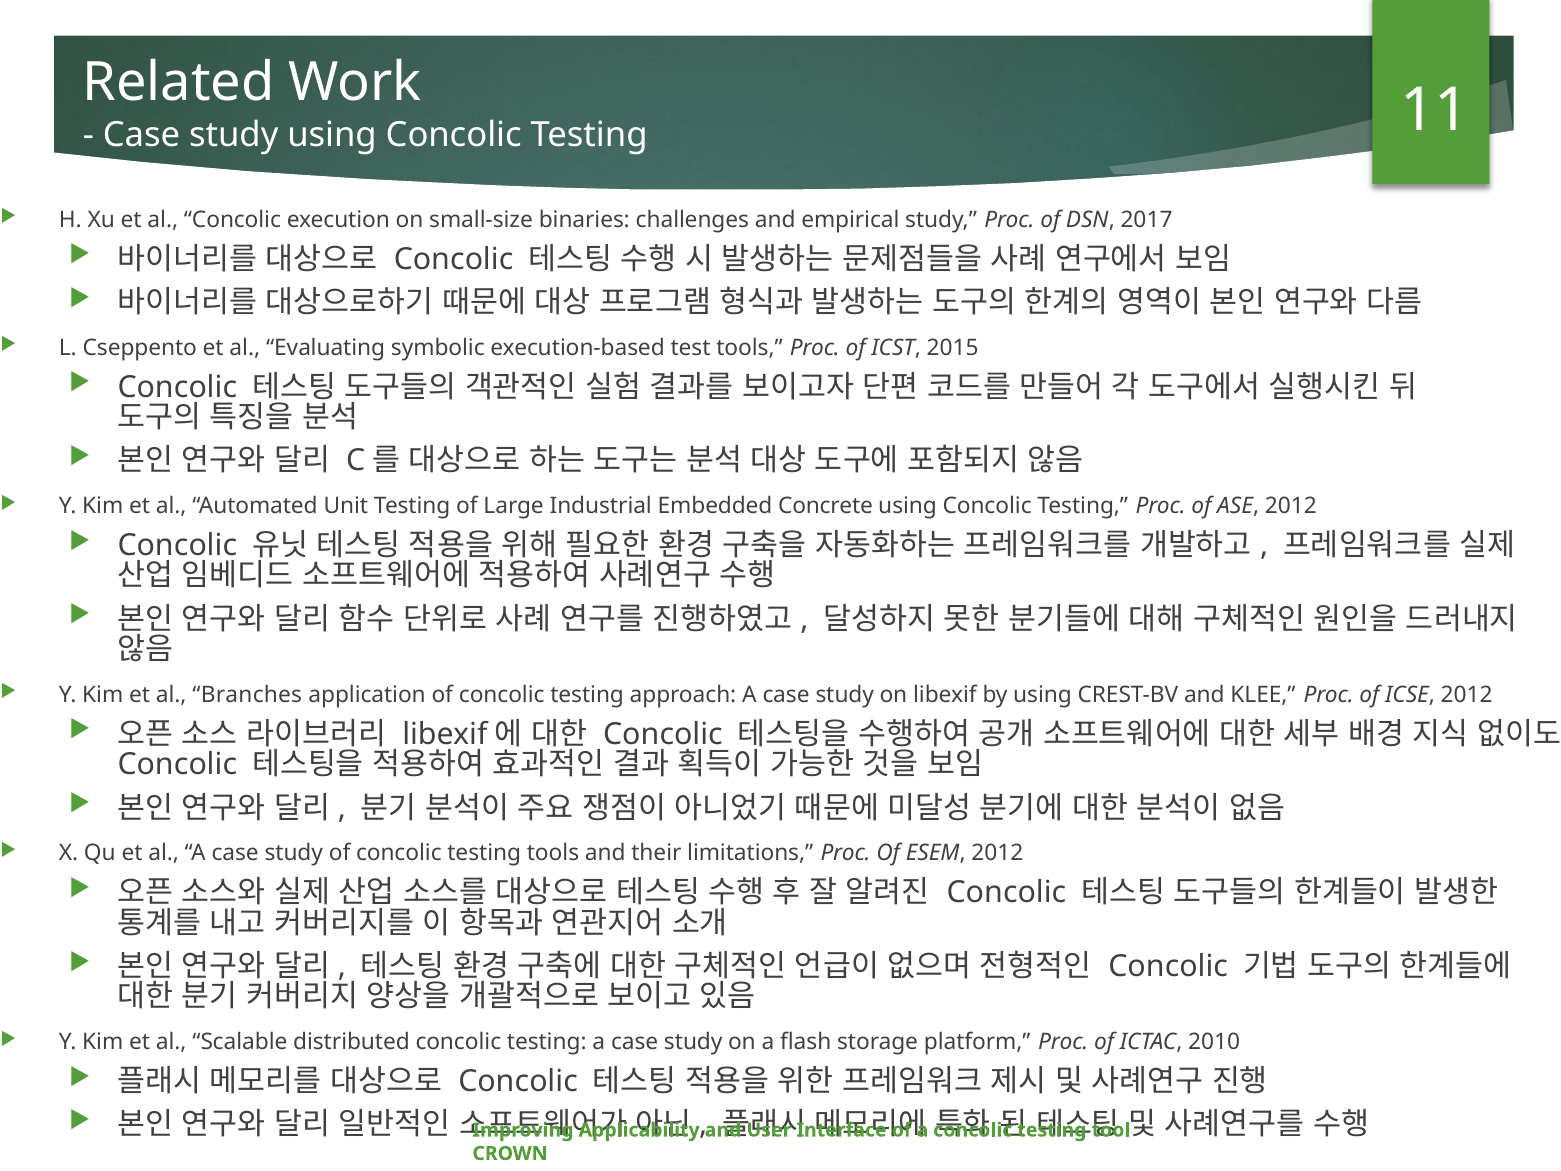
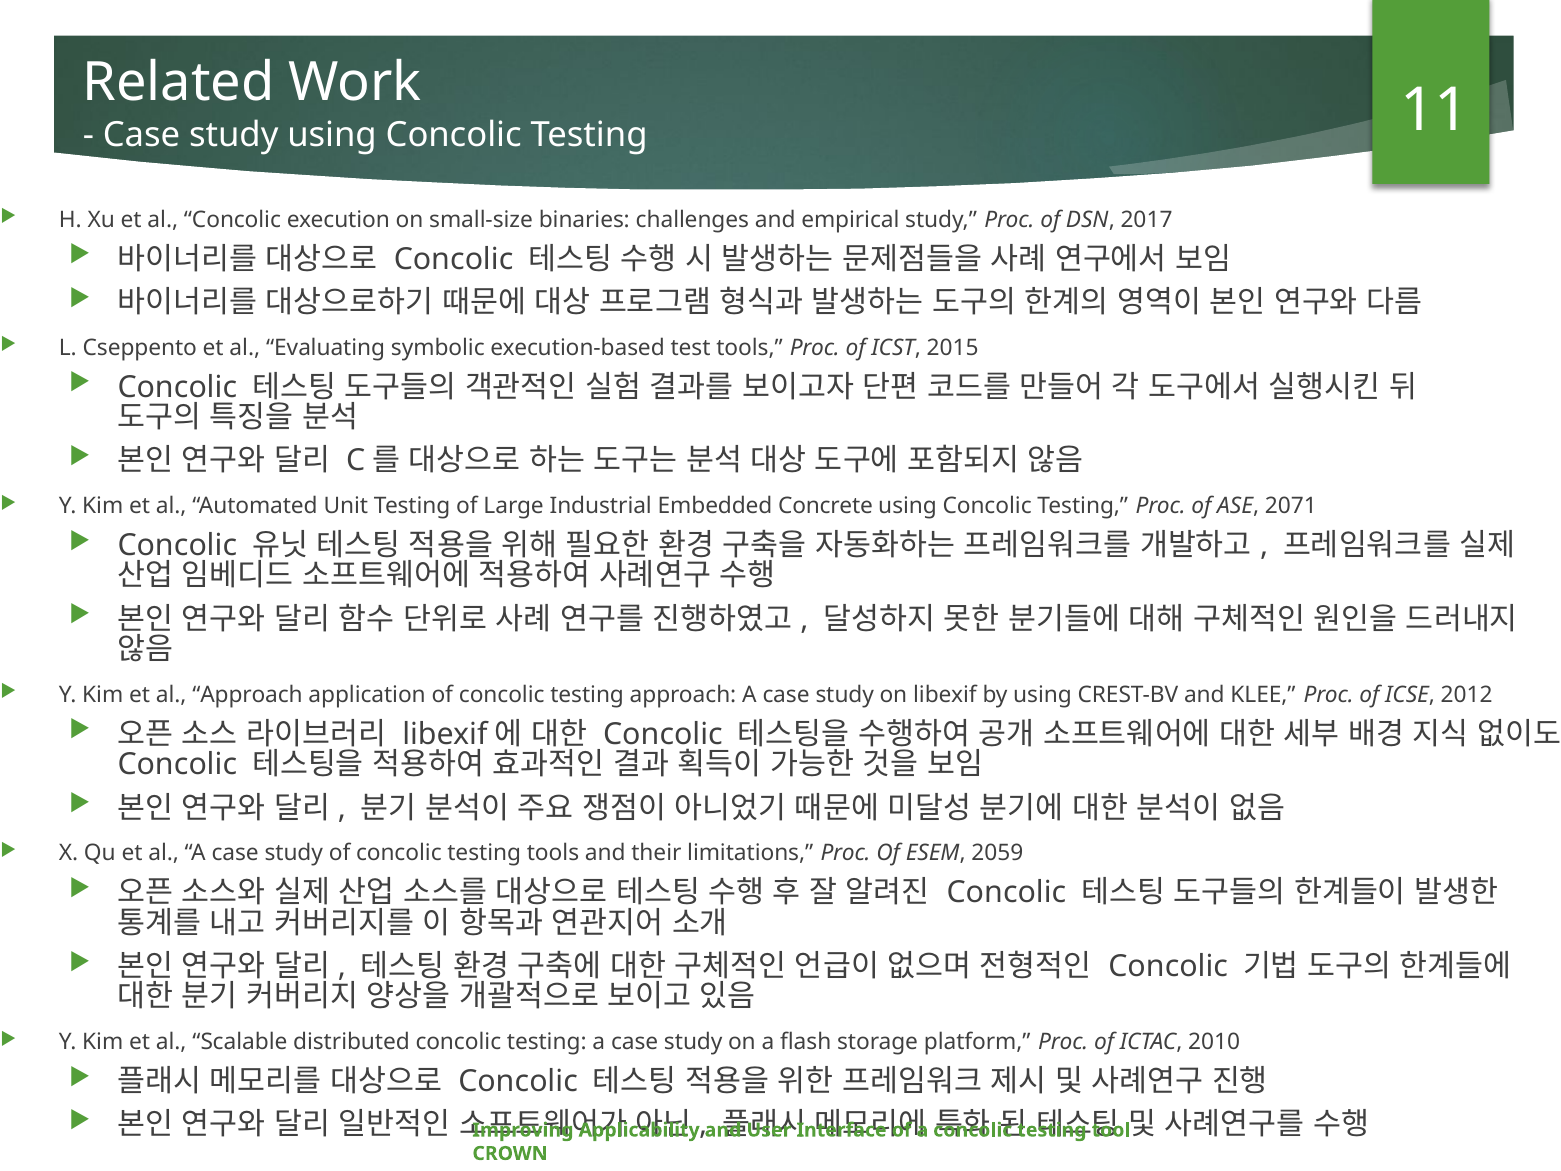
ASE 2012: 2012 -> 2071 (1291, 506)
al Branches: Branches -> Approach (247, 695)
ESEM 2012: 2012 -> 2059 (997, 853)
